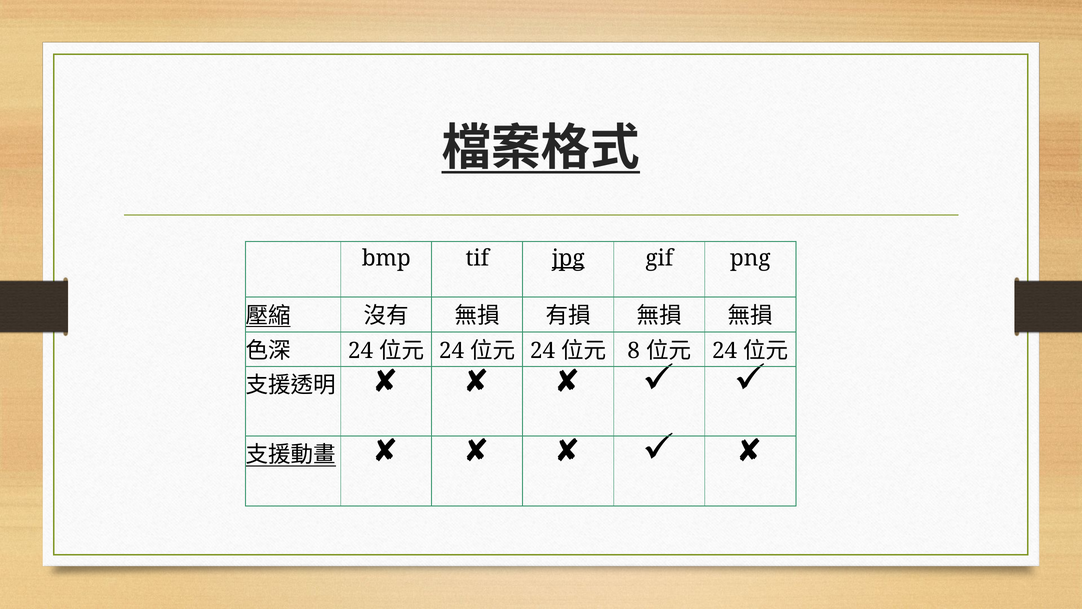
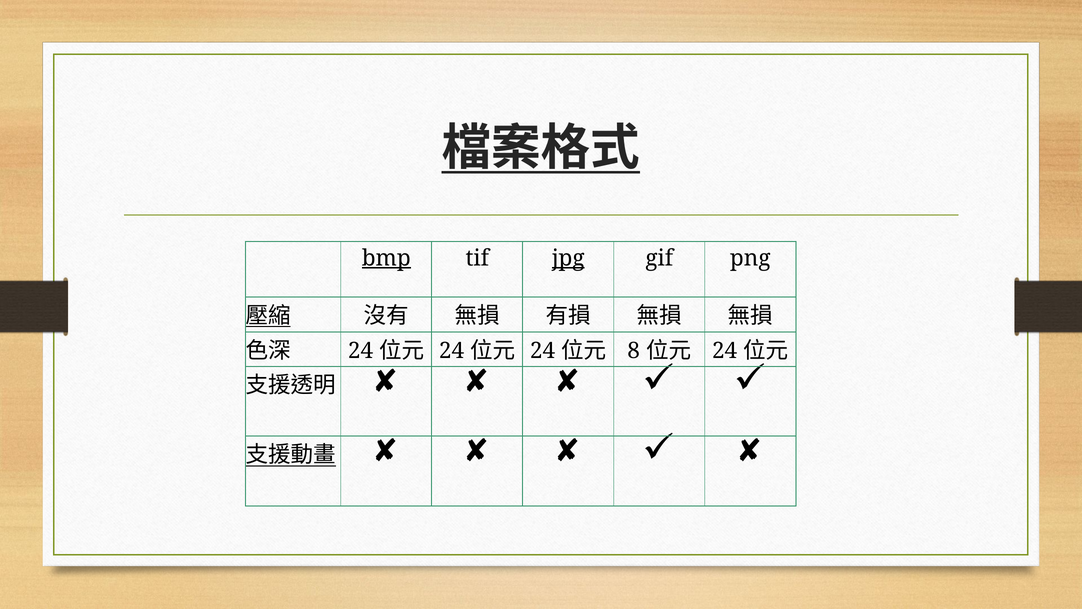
bmp underline: none -> present (386, 258)
